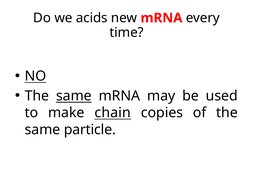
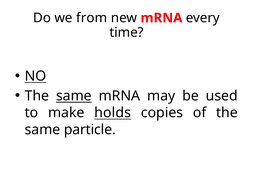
acids: acids -> from (92, 18)
chain: chain -> holds (113, 113)
